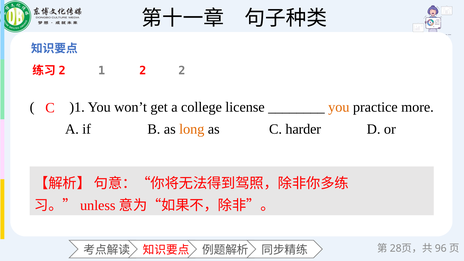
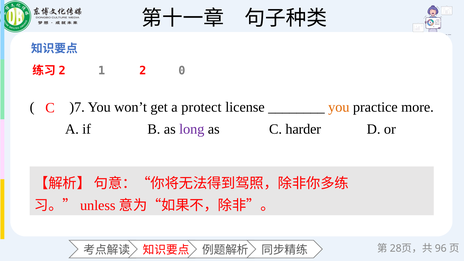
2 2: 2 -> 0 (182, 71)
)1: )1 -> )7 (77, 107)
college: college -> protect (201, 107)
long colour: orange -> purple (192, 129)
